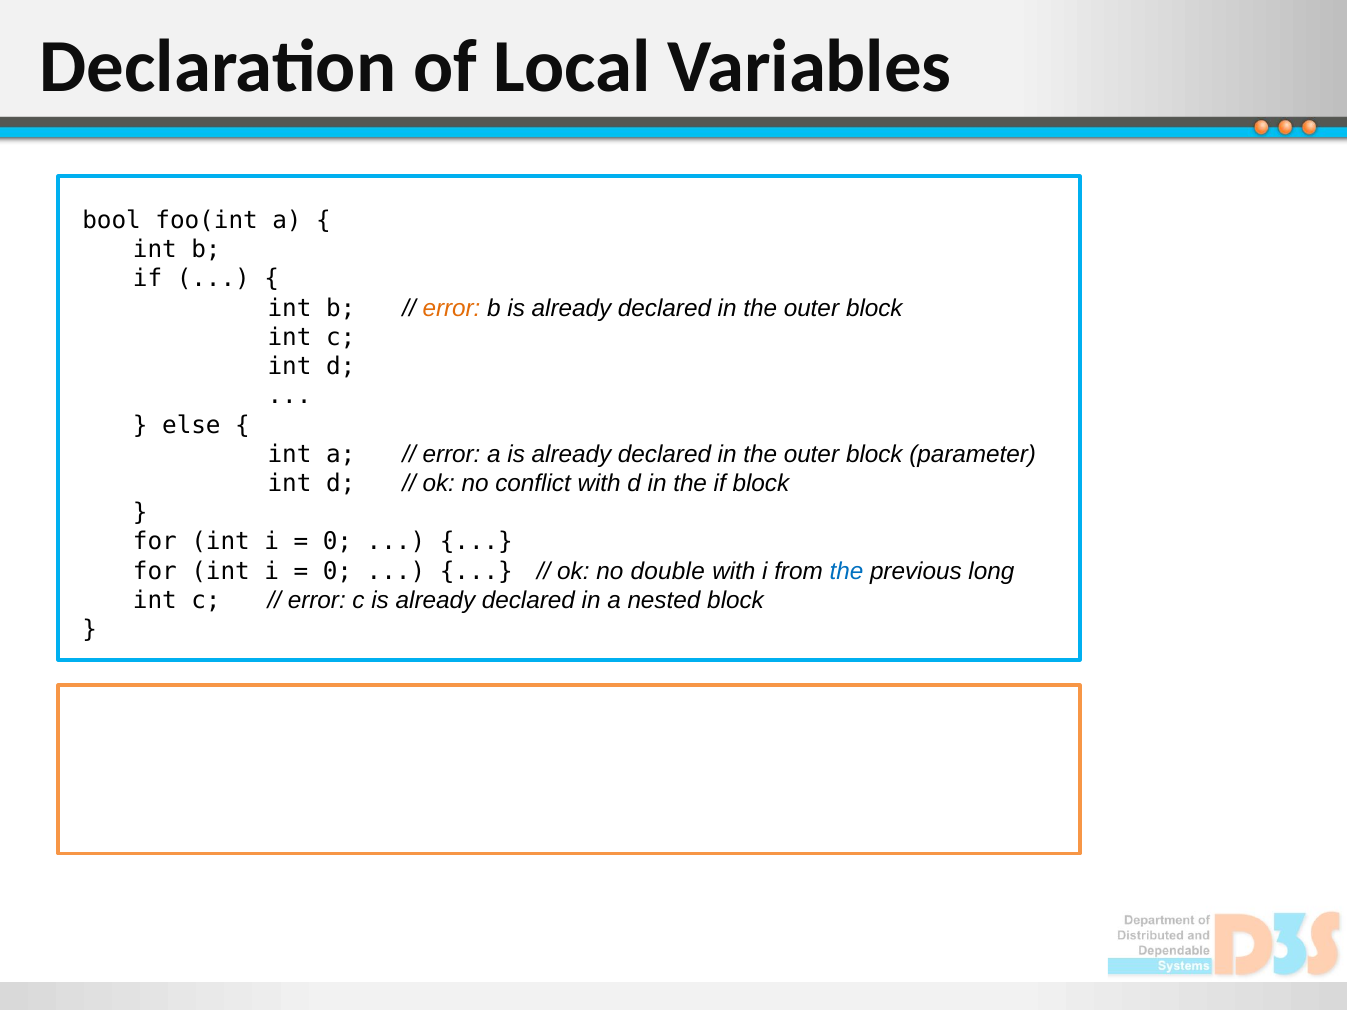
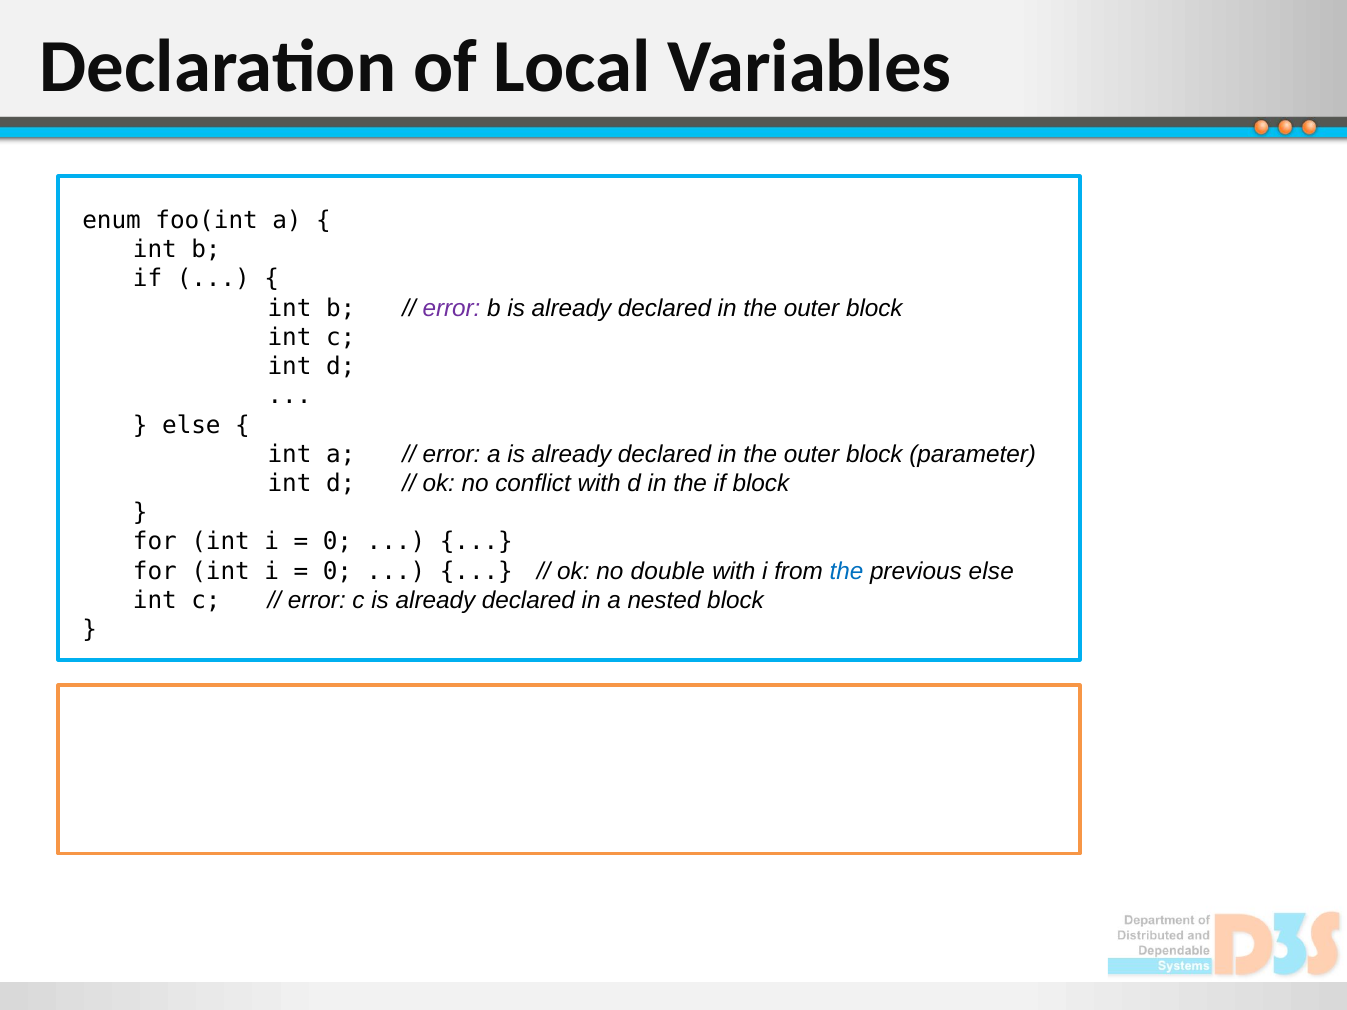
bool: bool -> enum (112, 221)
error colour: orange -> purple (452, 308)
previous long: long -> else (991, 571)
